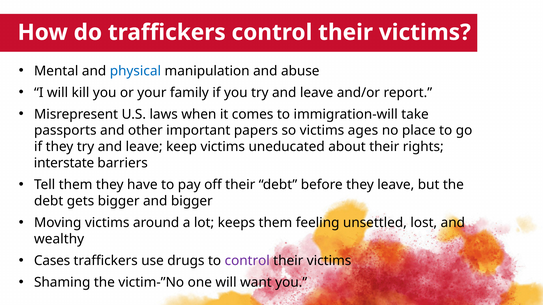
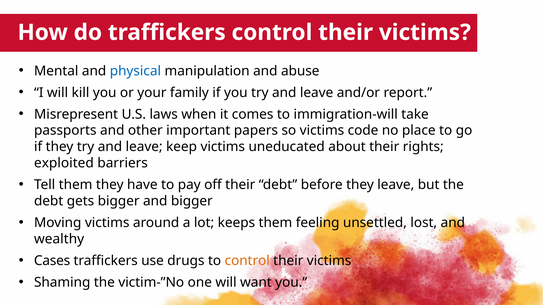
ages: ages -> code (363, 131)
interstate: interstate -> exploited (64, 163)
control colour: purple -> orange (247, 261)
